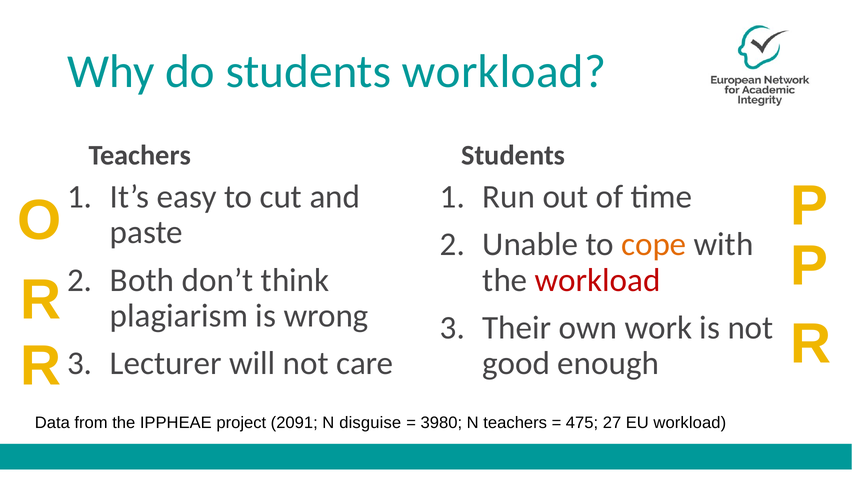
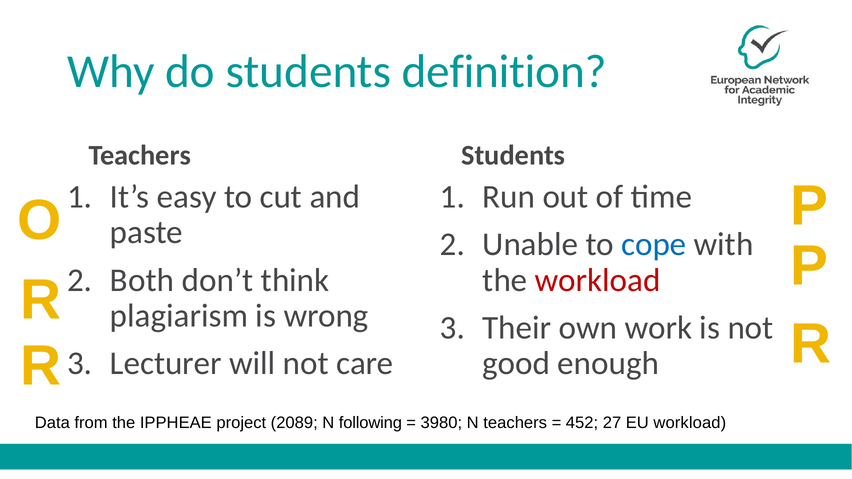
students workload: workload -> definition (504, 72)
cope colour: orange -> blue (654, 245)
2091: 2091 -> 2089 (294, 423)
disguise: disguise -> following (370, 423)
475: 475 -> 452 (582, 423)
